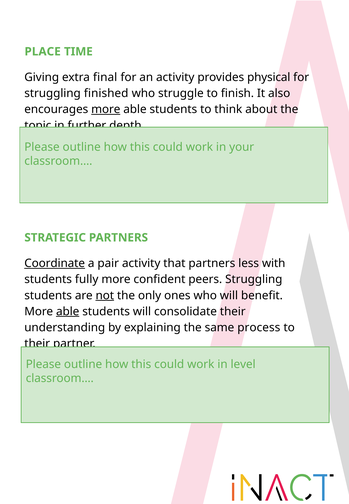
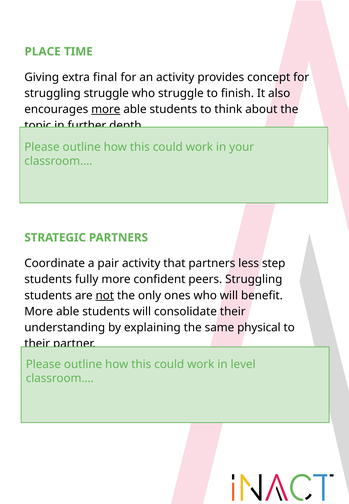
physical: physical -> concept (269, 77)
struggling finished: finished -> struggle (106, 93)
Coordinate underline: present -> none (55, 263)
with: with -> step (274, 263)
able underline: present -> none (68, 312)
process: process -> physical (259, 328)
